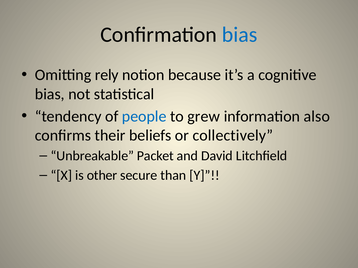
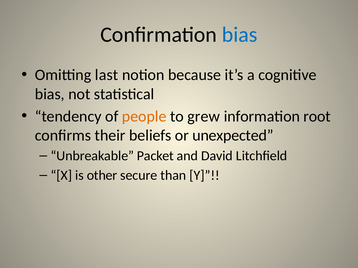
rely: rely -> last (107, 75)
people colour: blue -> orange (144, 116)
also: also -> root (317, 116)
collectively: collectively -> unexpected (233, 136)
